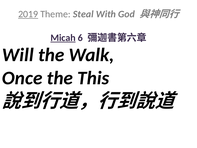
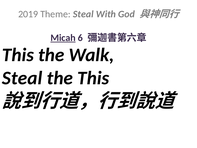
2019 underline: present -> none (28, 14)
Will: Will -> This (18, 55)
Once: Once -> Steal (22, 78)
